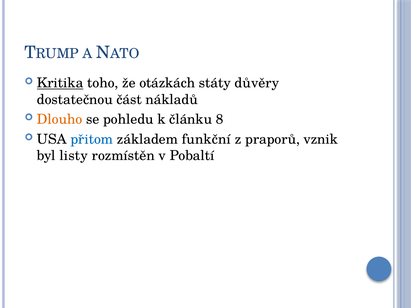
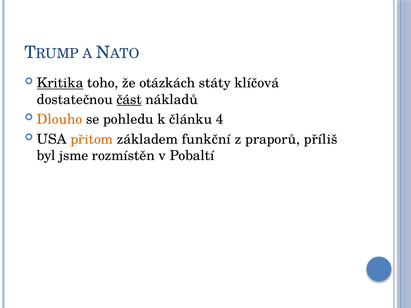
důvěry: důvěry -> klíčová (257, 83)
část underline: none -> present (129, 100)
8: 8 -> 4 (220, 119)
přitom colour: blue -> orange (92, 139)
vznik: vznik -> příliš (321, 139)
listy: listy -> jsme (74, 156)
